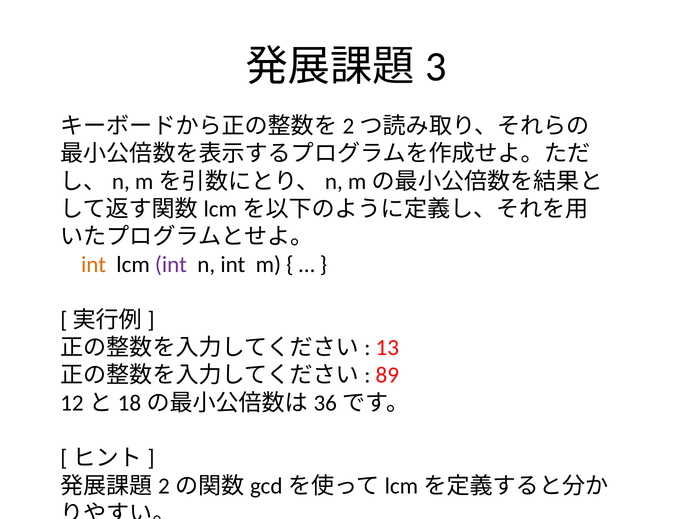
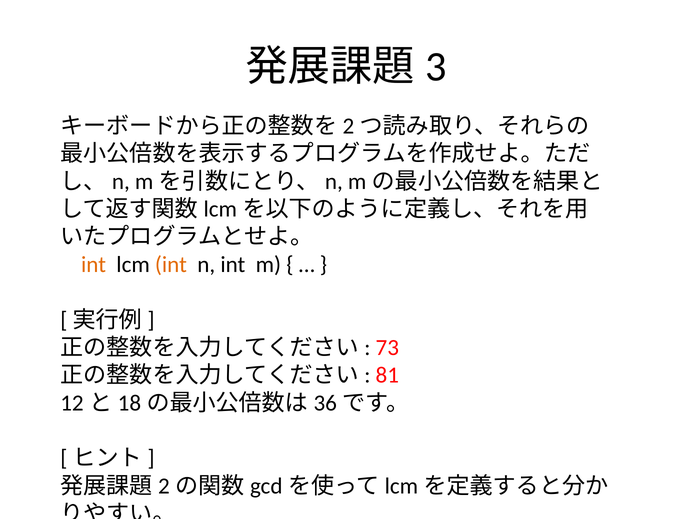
int colour: purple -> orange (171, 265)
13: 13 -> 73 (387, 348)
89: 89 -> 81 (387, 375)
